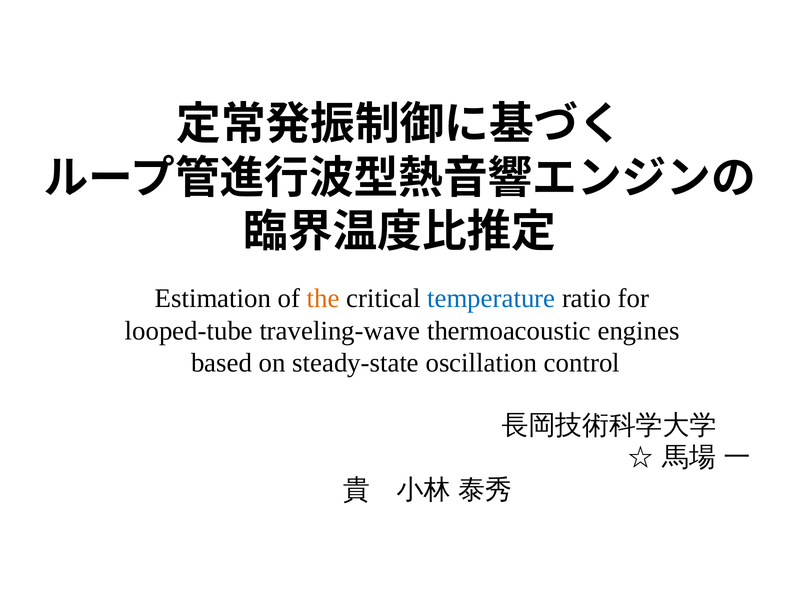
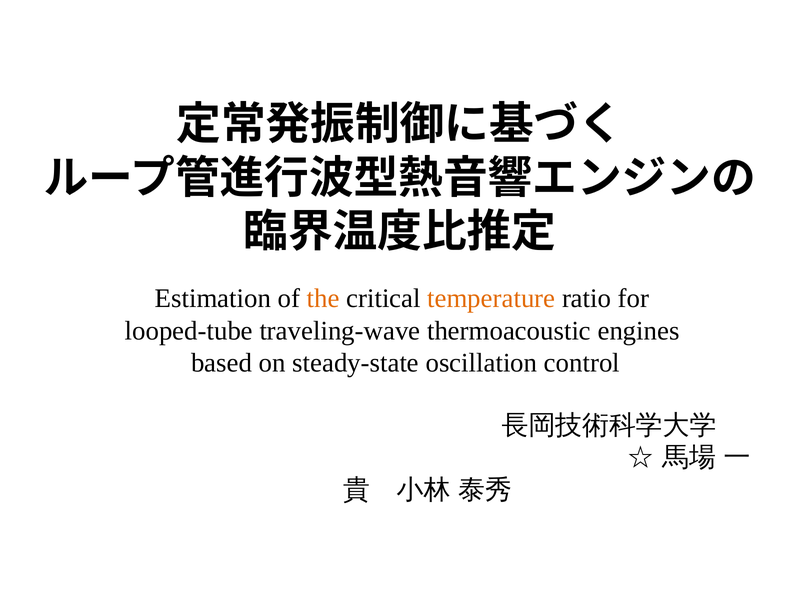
temperature colour: blue -> orange (491, 298)
